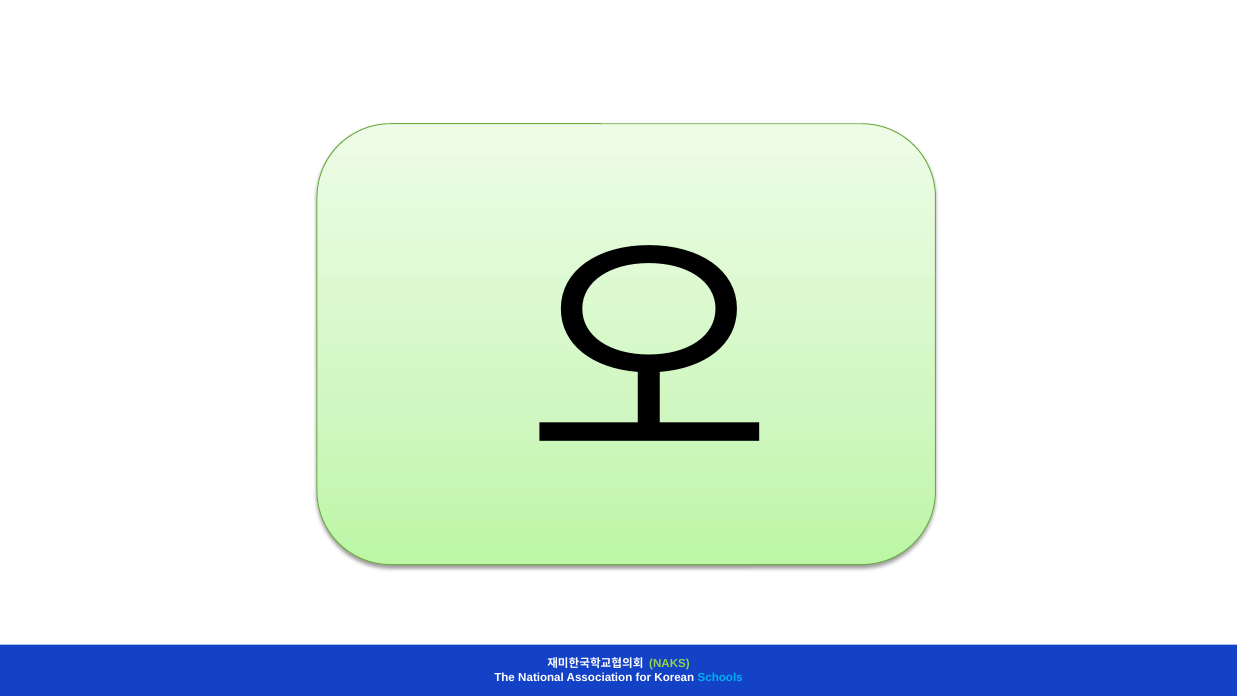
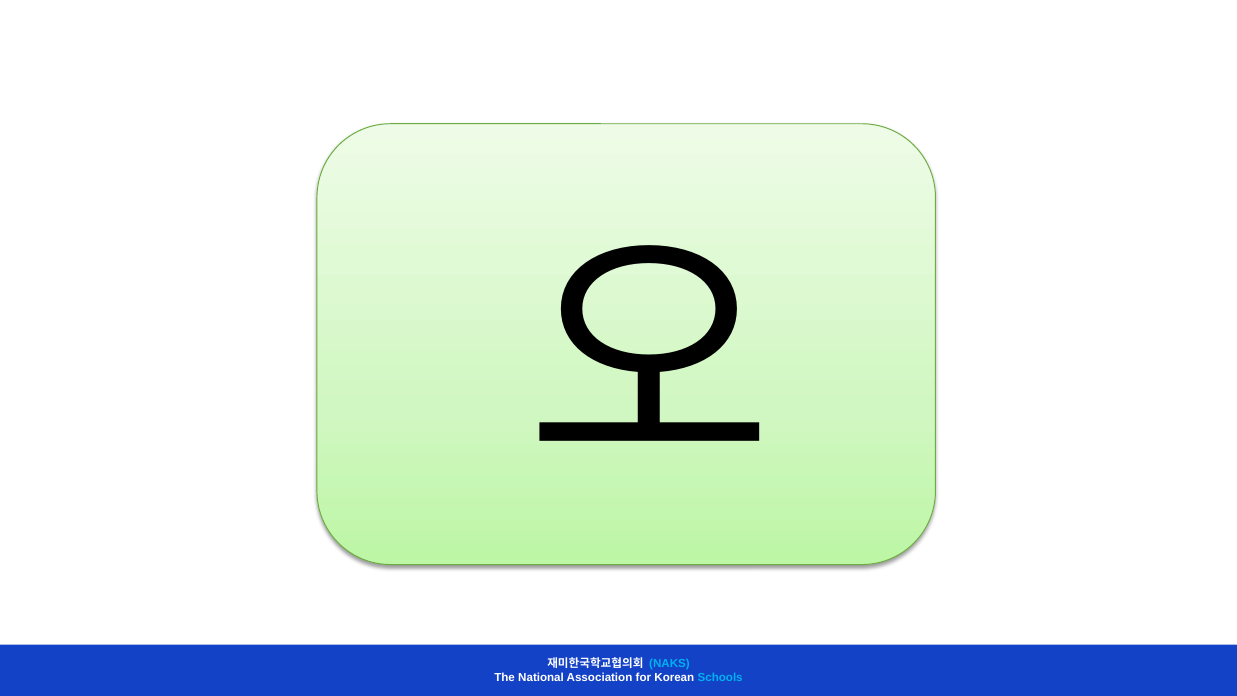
NAKS colour: light green -> light blue (669, 664)
